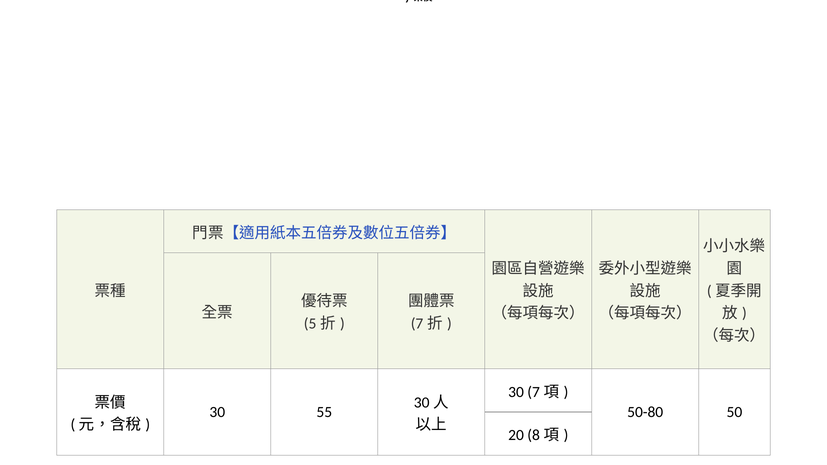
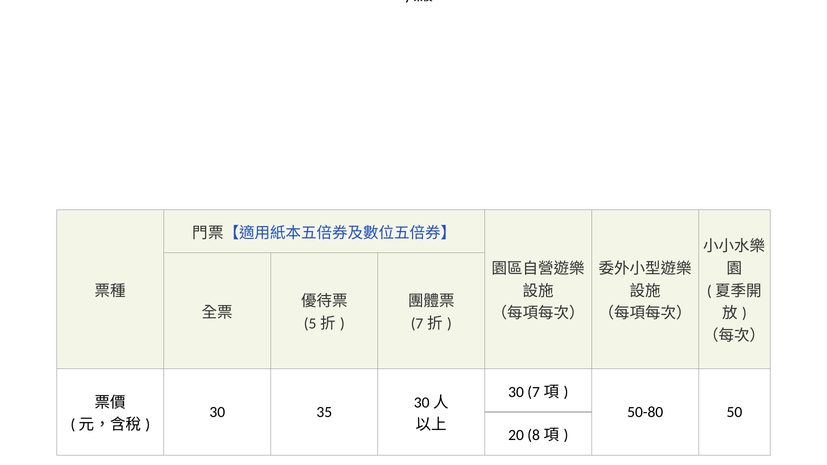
55: 55 -> 35 (324, 412)
